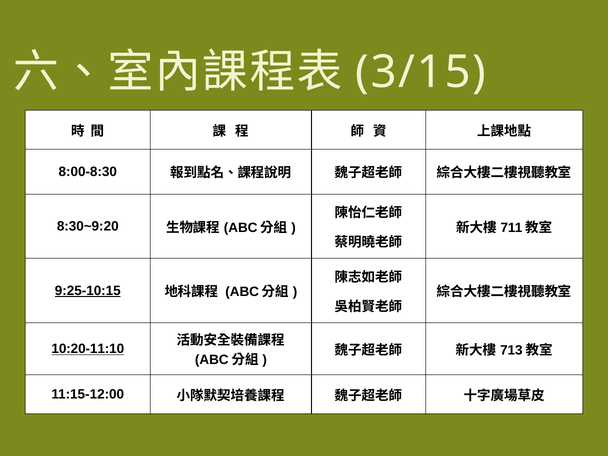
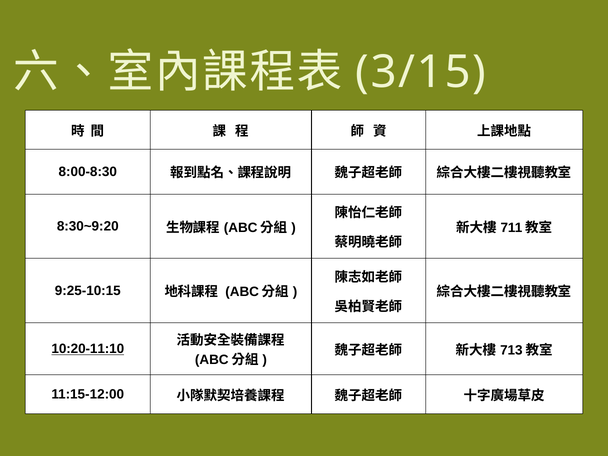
9:25-10:15 underline: present -> none (88, 291)
